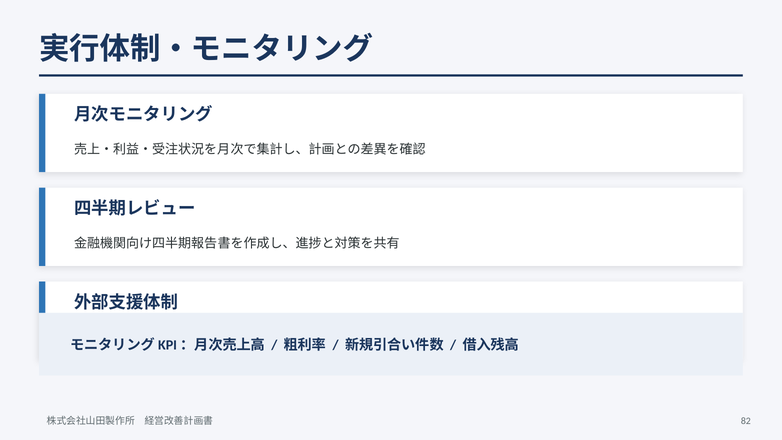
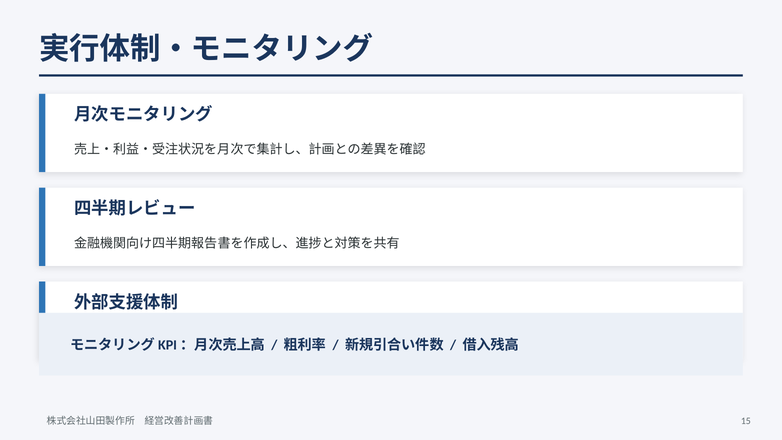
82: 82 -> 15 (746, 421)
